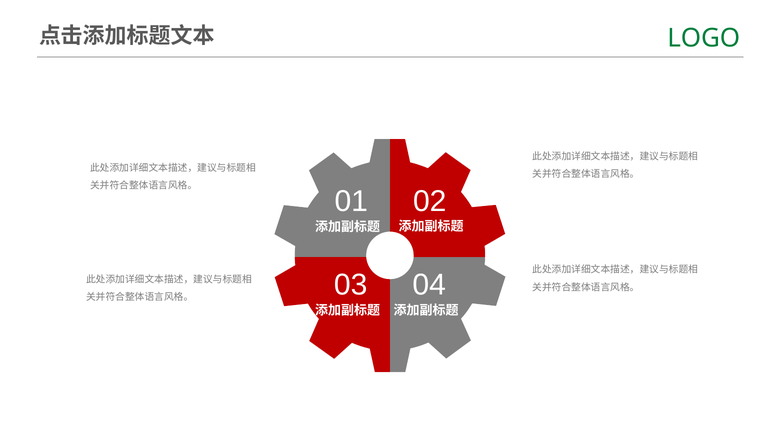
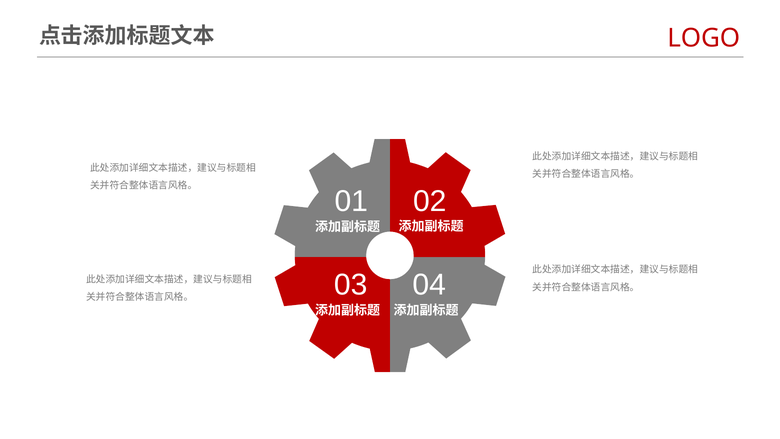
LOGO colour: green -> red (704, 38)
